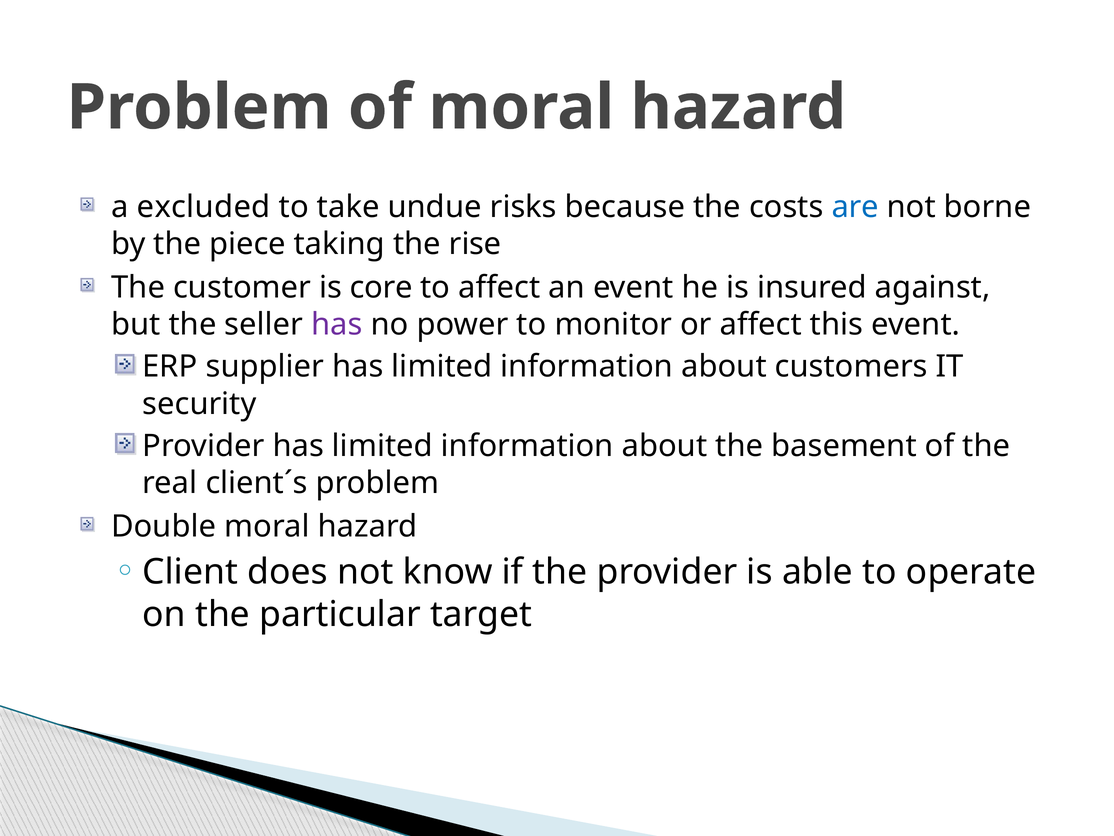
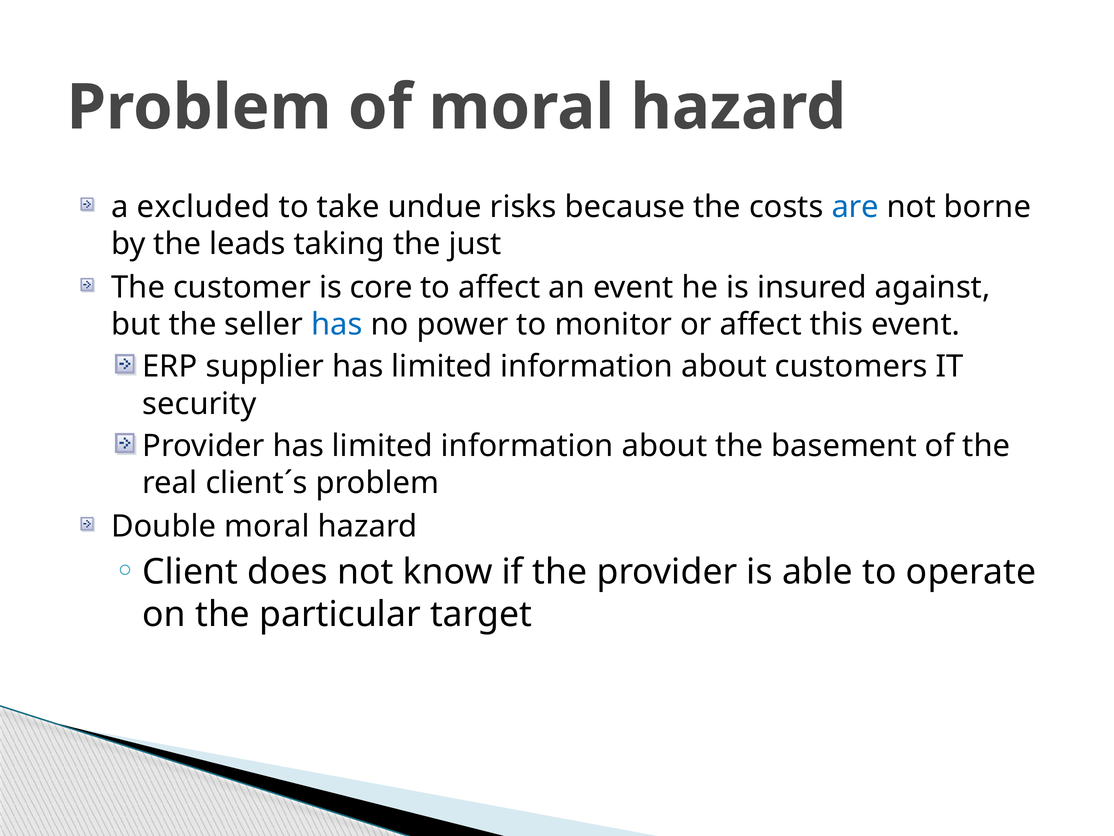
piece: piece -> leads (248, 244)
rise: rise -> just (475, 244)
has colour: purple -> blue (337, 324)
